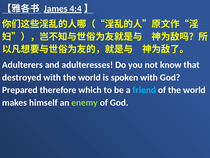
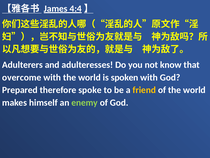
destroyed: destroyed -> overcome (22, 77)
which: which -> spoke (90, 90)
friend colour: light blue -> yellow (144, 90)
